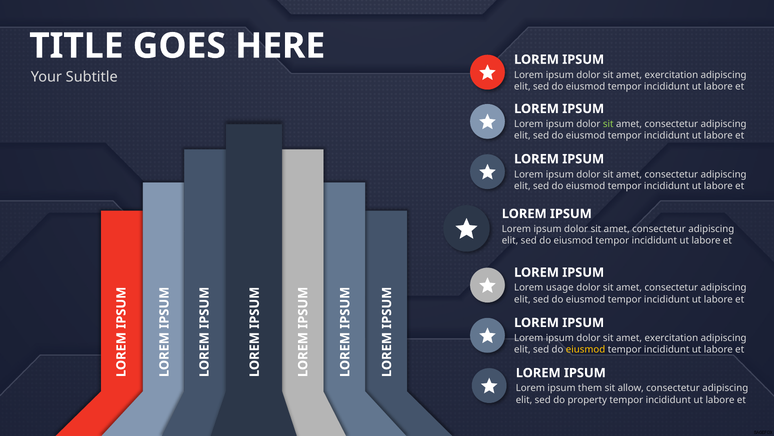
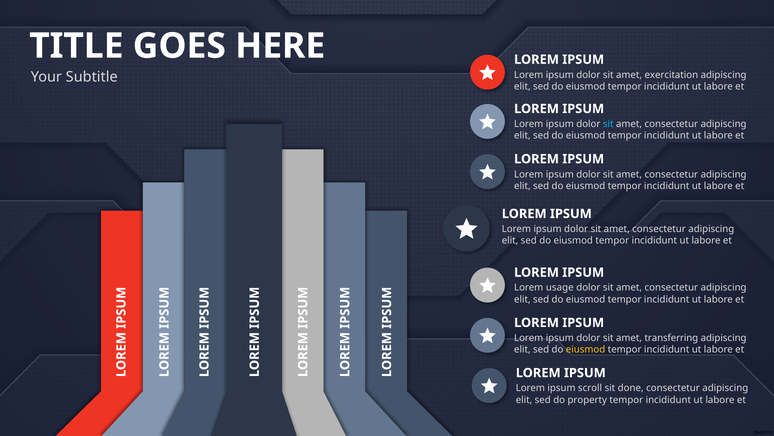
sit colour: light green -> light blue (608, 124)
exercitation: exercitation -> transferring (671, 338)
them: them -> scroll (590, 388)
allow: allow -> done (631, 388)
